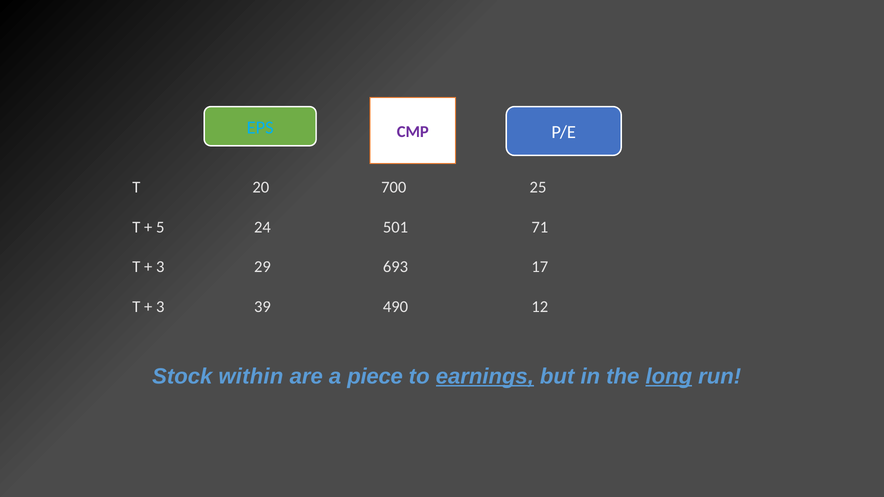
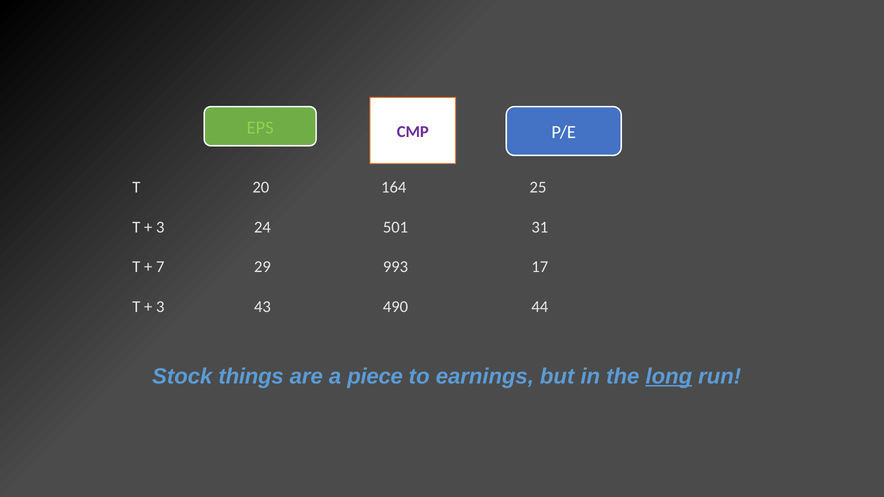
EPS colour: light blue -> light green (260, 128)
700: 700 -> 164 (394, 187)
5: 5 -> 3 (160, 227)
71: 71 -> 31 (540, 227)
3: 3 -> 7 (160, 267)
693: 693 -> 993 (395, 267)
39: 39 -> 43 (262, 307)
12: 12 -> 44 (540, 307)
within: within -> things (251, 377)
earnings underline: present -> none (485, 377)
